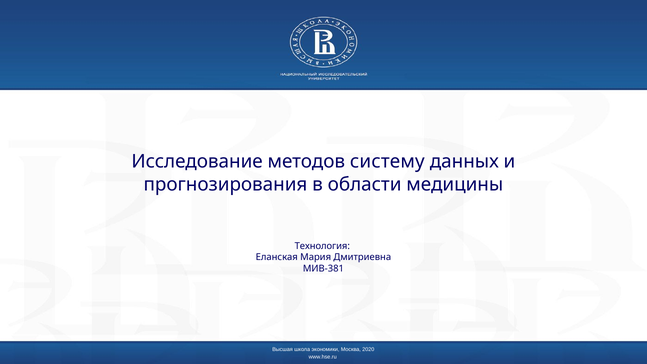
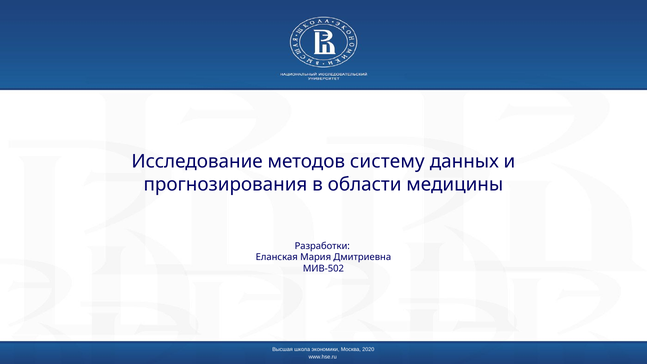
Технология: Технология -> Разработки (322, 246)
МИВ-381: МИВ-381 -> МИВ-502 (323, 269)
